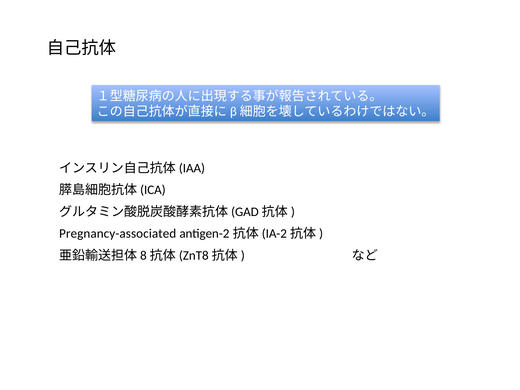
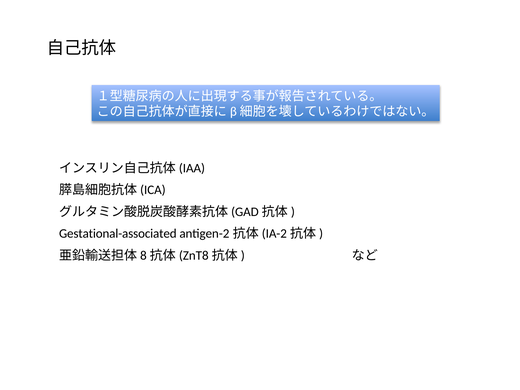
Pregnancy-associated: Pregnancy-associated -> Gestational-associated (118, 234)
